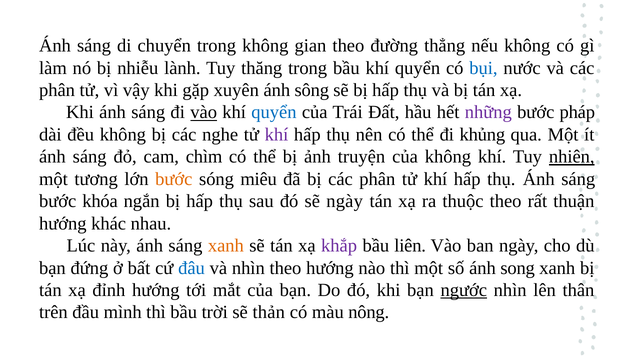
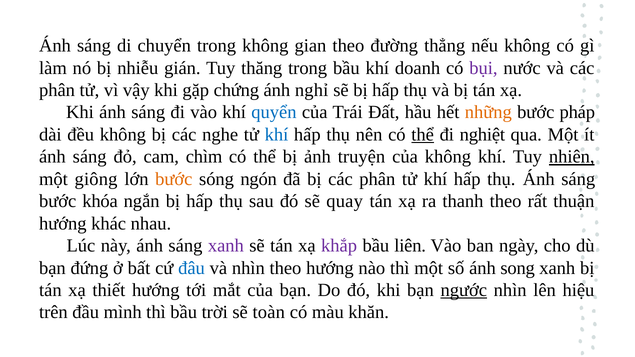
lành: lành -> gián (182, 68)
bầu khí quyển: quyển -> doanh (418, 68)
bụi colour: blue -> purple (483, 68)
xuyên: xuyên -> chứng (236, 90)
sông: sông -> nghỉ (312, 90)
vào underline: present -> none (204, 112)
những colour: purple -> orange (488, 112)
khí colour: purple -> blue (276, 135)
thể underline: none -> present (423, 135)
khủng: khủng -> nghiệt (482, 135)
tương: tương -> giông (96, 179)
miêu: miêu -> ngón (259, 179)
sẽ ngày: ngày -> quay (345, 201)
thuộc: thuộc -> thanh (463, 201)
xanh colour: orange -> purple (226, 246)
đỉnh: đỉnh -> thiết (109, 290)
thân: thân -> hiệu (578, 290)
thản: thản -> toàn (269, 313)
nông: nông -> khăn (369, 313)
